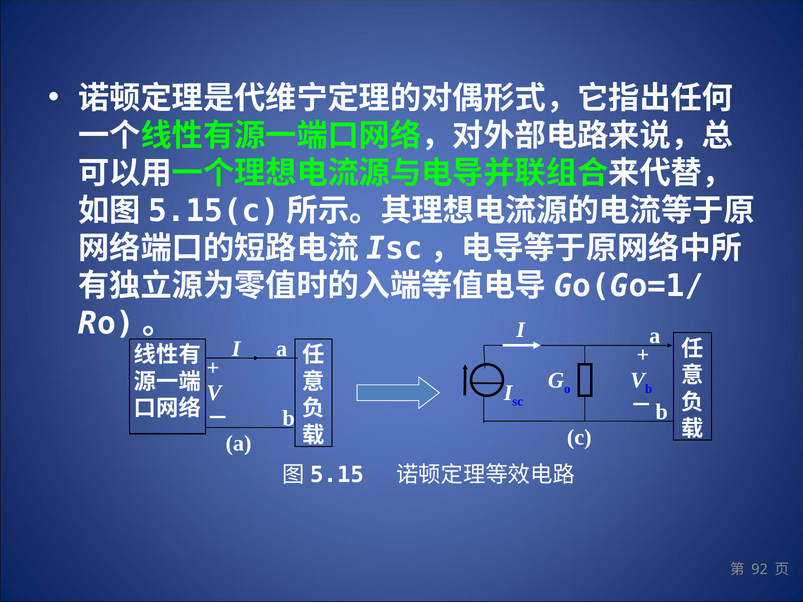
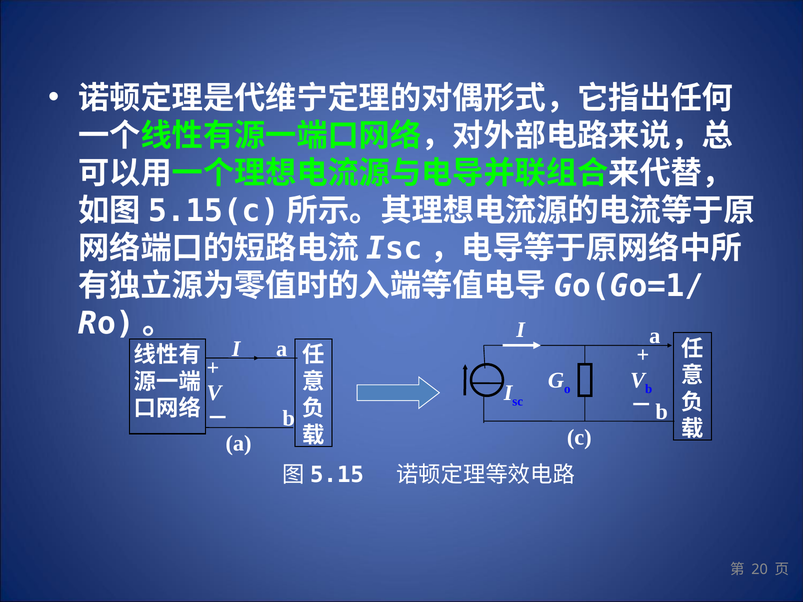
92: 92 -> 20 (760, 570)
